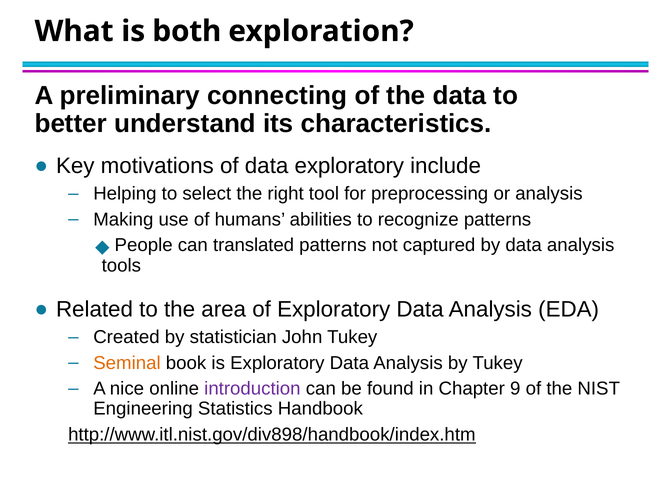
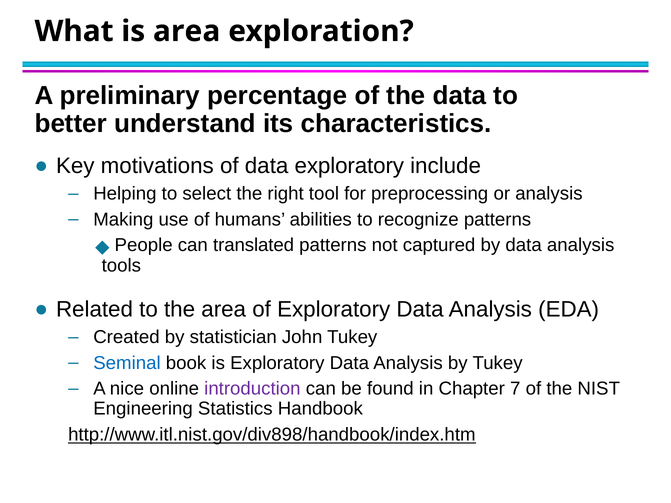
is both: both -> area (187, 31)
connecting: connecting -> percentage (277, 96)
Seminal colour: orange -> blue (127, 363)
9: 9 -> 7 (515, 389)
